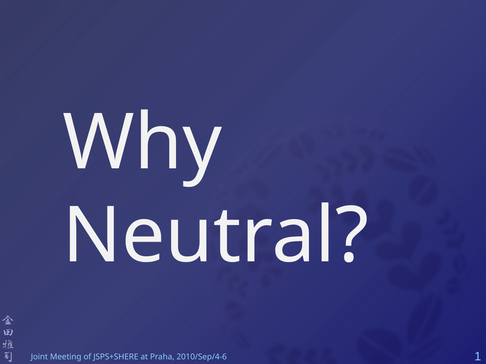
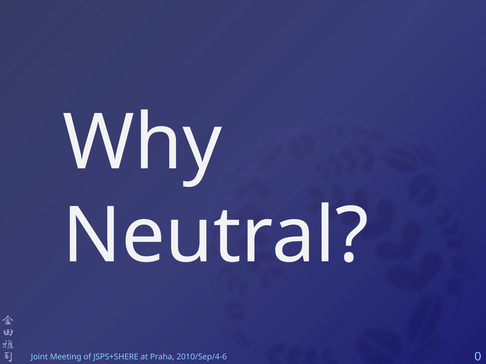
1: 1 -> 0 (478, 357)
